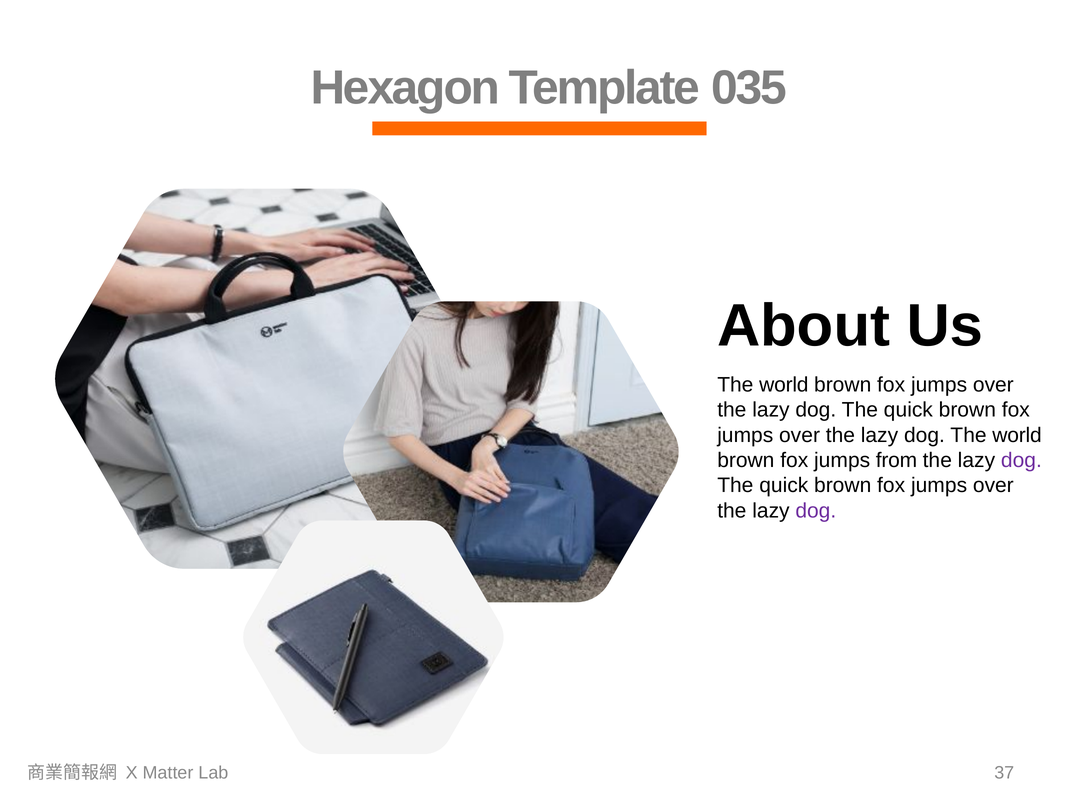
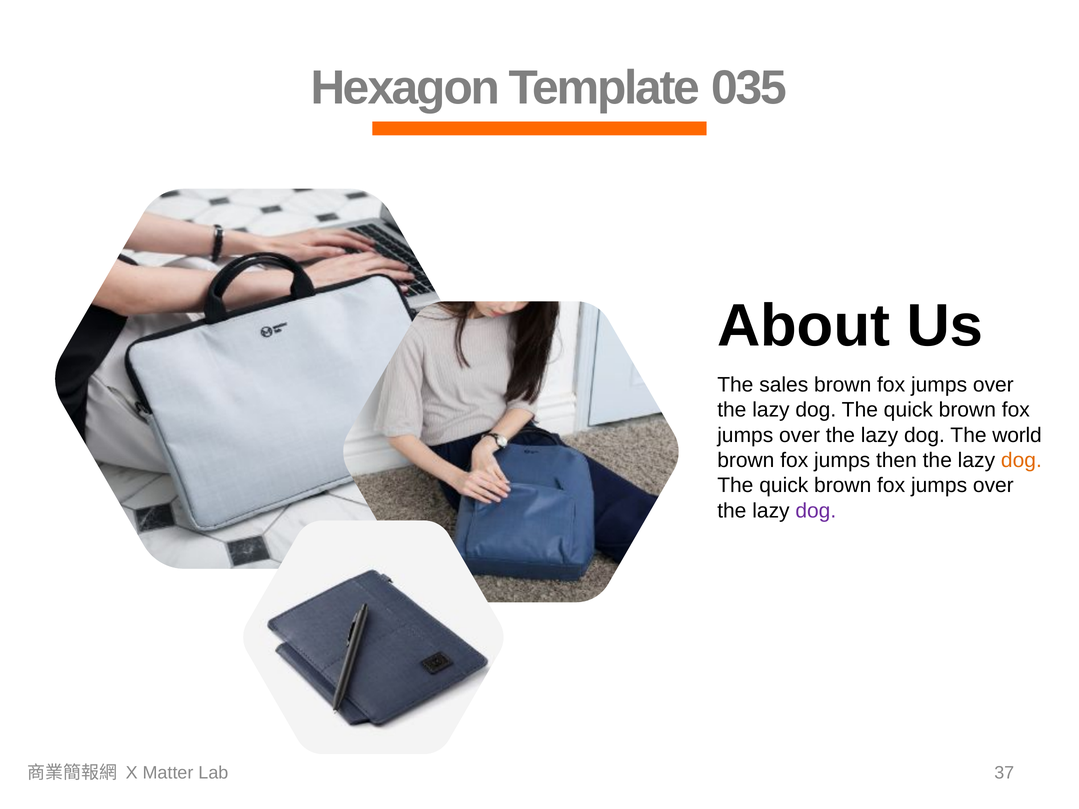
world: world -> sales (784, 385)
from: from -> then (896, 460)
dog colour: purple -> orange (1021, 460)
